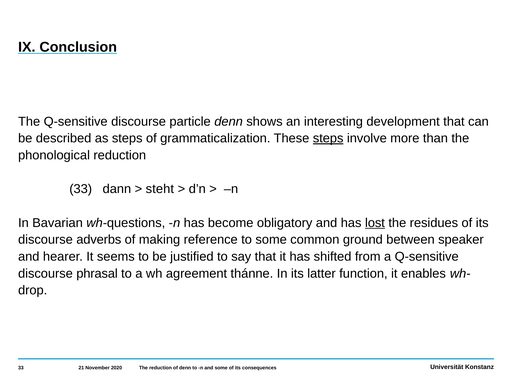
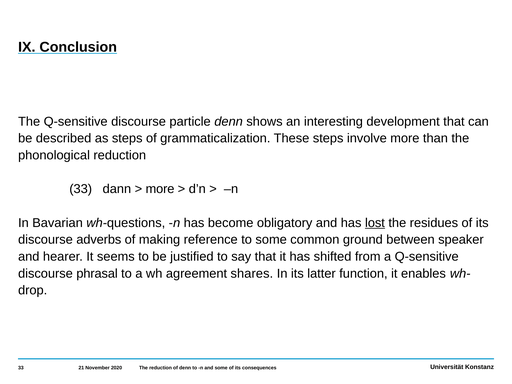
steps underline: present -> none (328, 138)
steht: steht -> more (160, 189)
thánne: thánne -> shares (252, 274)
